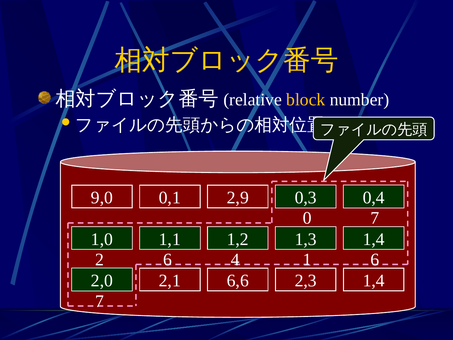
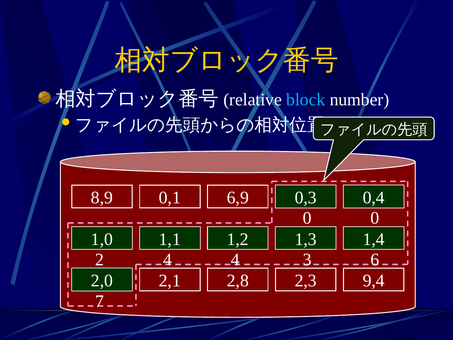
block colour: yellow -> light blue (306, 100)
9,0: 9,0 -> 8,9 (102, 198)
2,9: 2,9 -> 6,9 (238, 198)
0 7: 7 -> 0 (375, 218)
2 6: 6 -> 4 (167, 259)
1: 1 -> 3 (307, 259)
6,6: 6,6 -> 2,8 (238, 281)
2,3 1,4: 1,4 -> 9,4 (374, 281)
